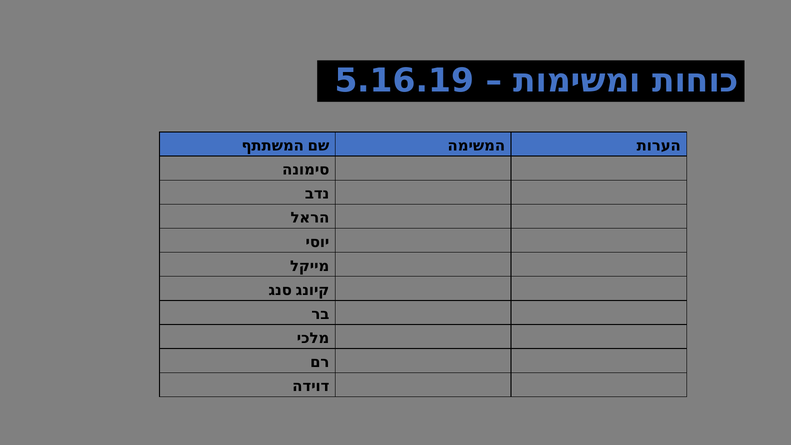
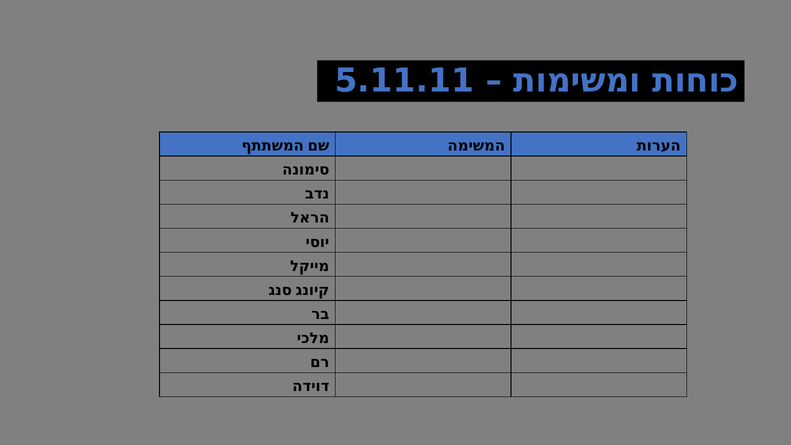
5.16.19: 5.16.19 -> 5.11.11 (404, 81)
